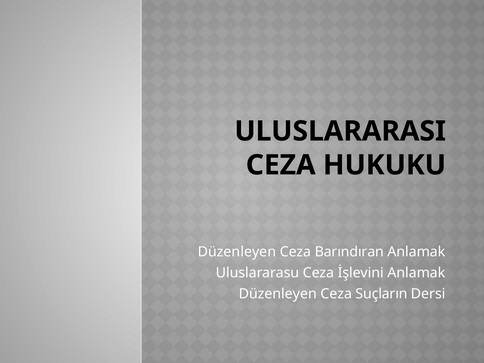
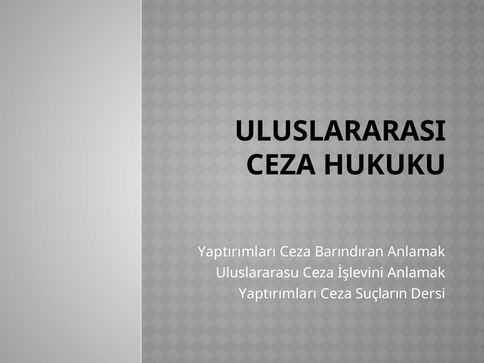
Düzenleyen: Düzenleyen -> Yaptırımları (237, 252)
Düzenleyen: Düzenleyen -> Yaptırımları (278, 294)
